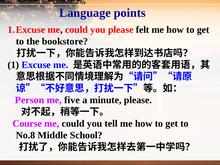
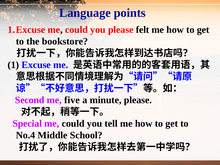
Person: Person -> Second (30, 100)
Course: Course -> Special (27, 124)
No.8: No.8 -> No.4 (26, 135)
